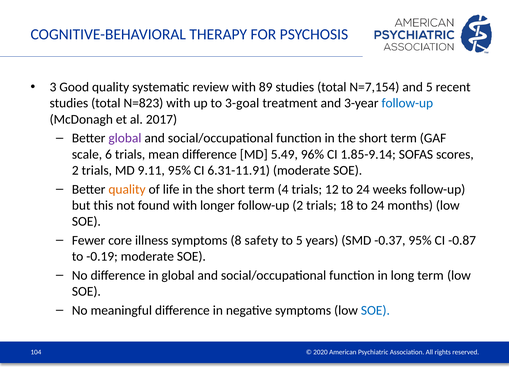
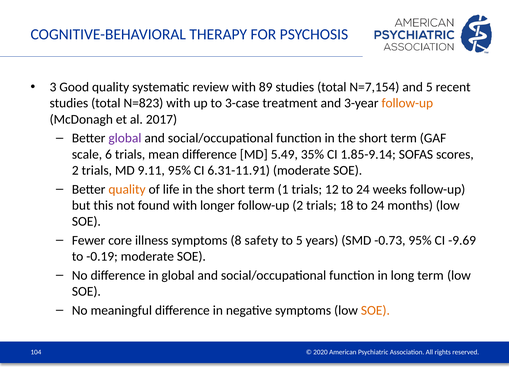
3-goal: 3-goal -> 3-case (242, 103)
follow-up colour: blue -> orange (407, 103)
96%: 96% -> 35% (312, 155)
4: 4 -> 1 (283, 190)
-0.37: -0.37 -> -0.73 (390, 241)
-0.87: -0.87 -> -9.69 (462, 241)
SOE colour: blue -> orange (375, 311)
